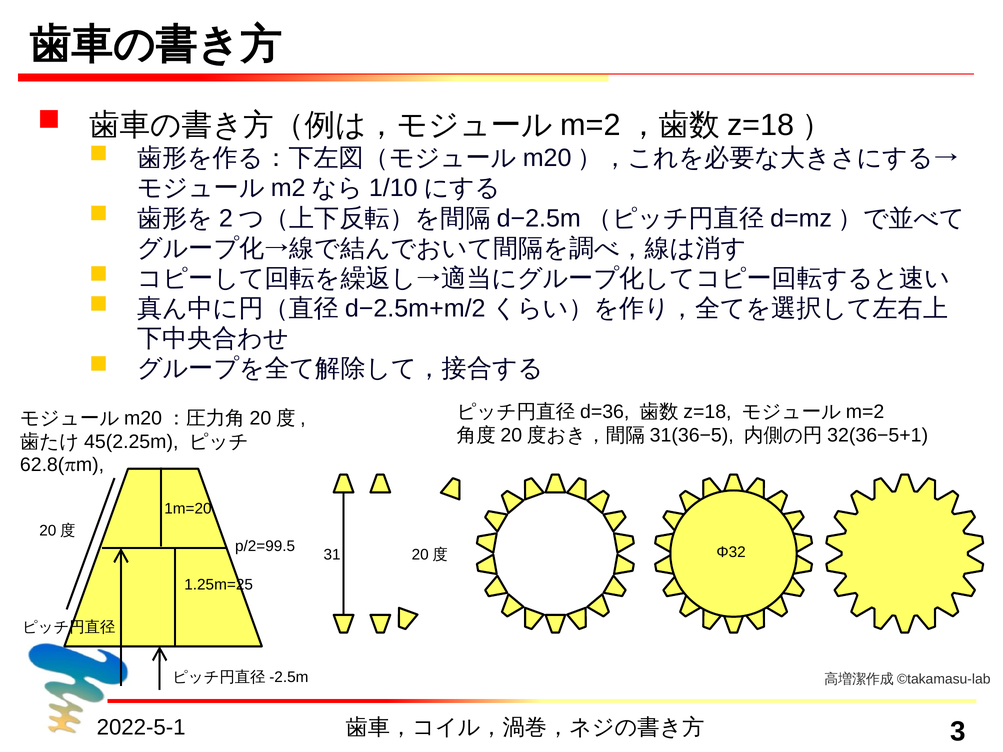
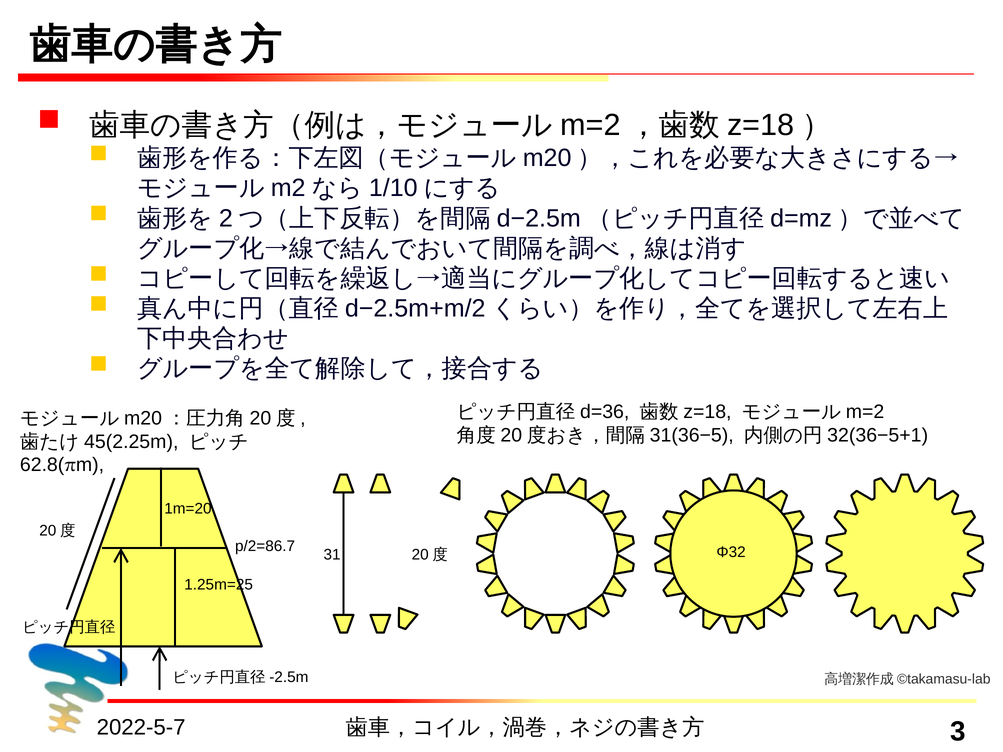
p/2=99.5: p/2=99.5 -> p/2=86.7 (265, 546)
2022-5-1: 2022-5-1 -> 2022-5-7 (141, 728)
